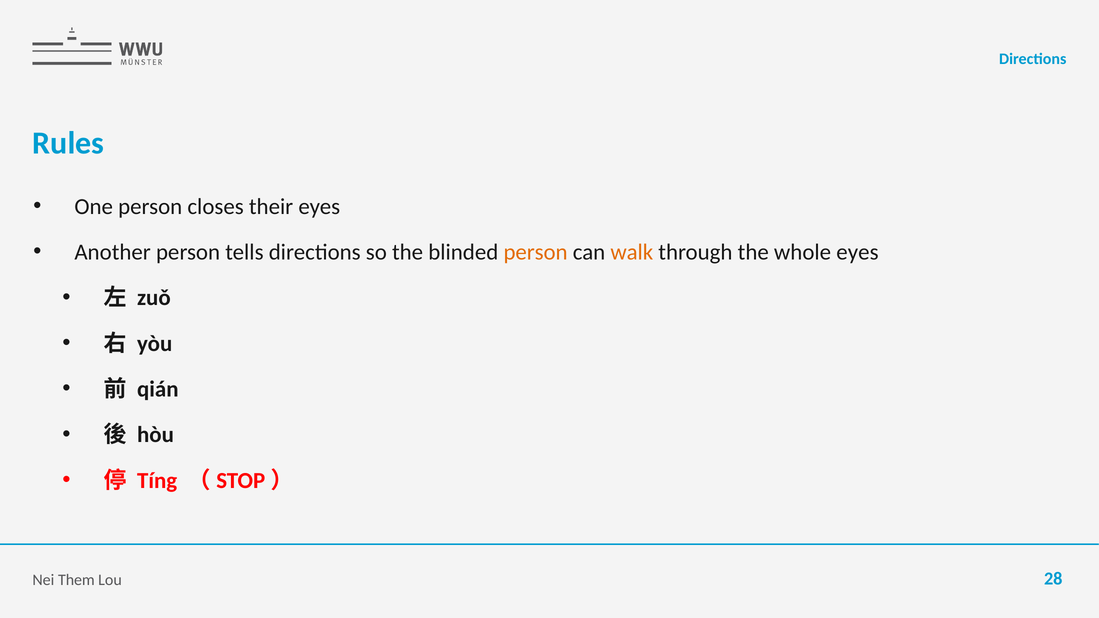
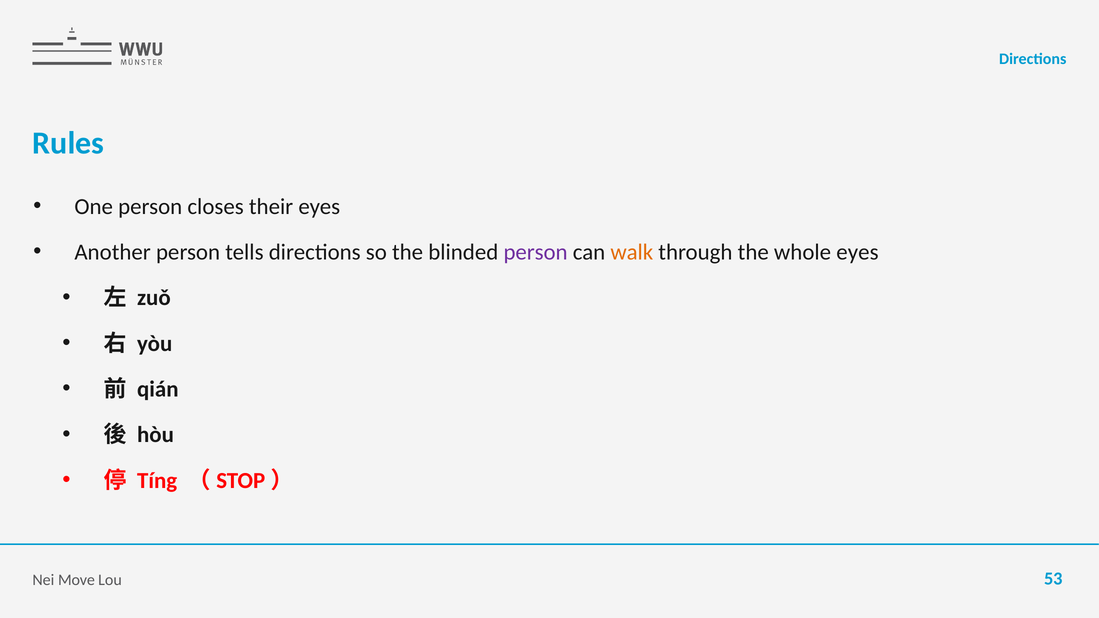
person colour: orange -> purple (536, 252)
Them: Them -> Move (76, 580)
28: 28 -> 53 (1053, 578)
